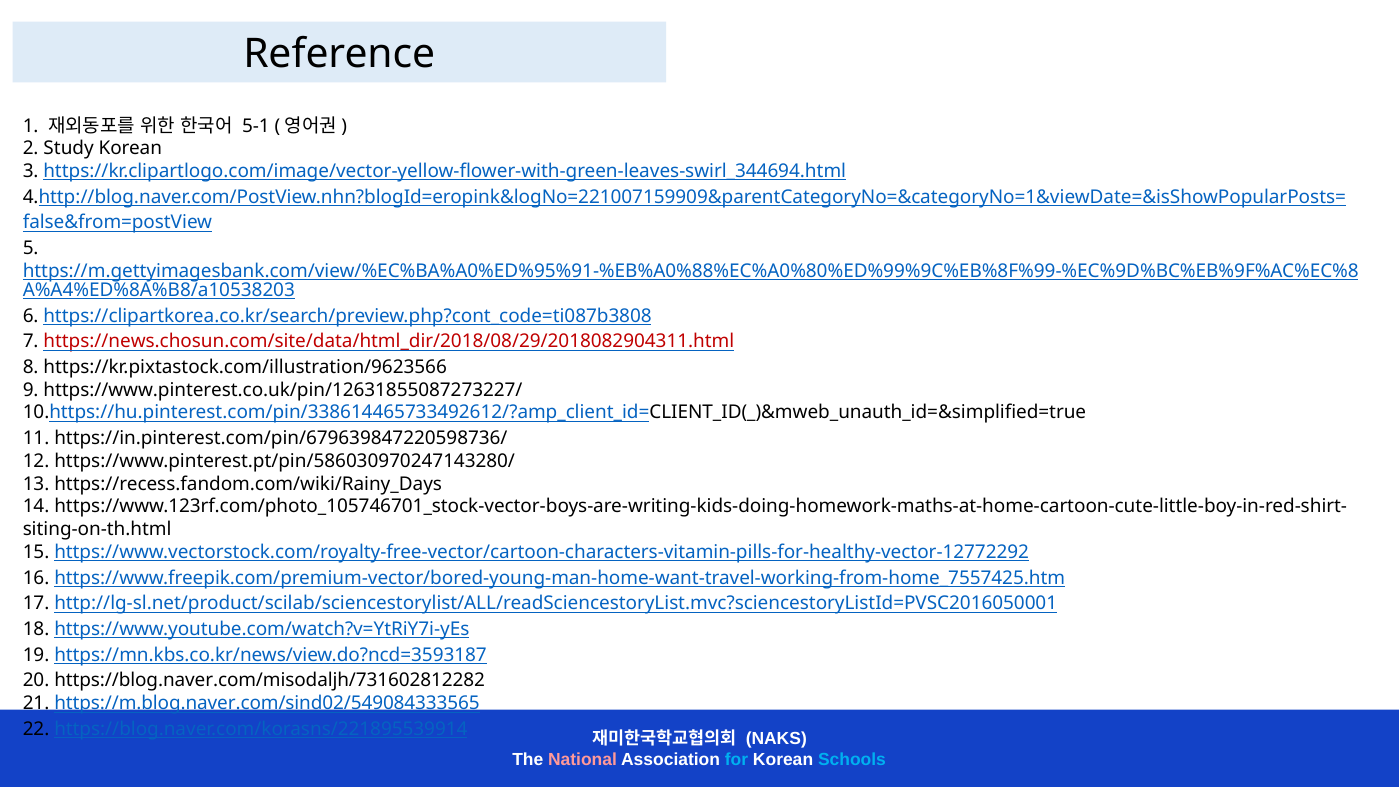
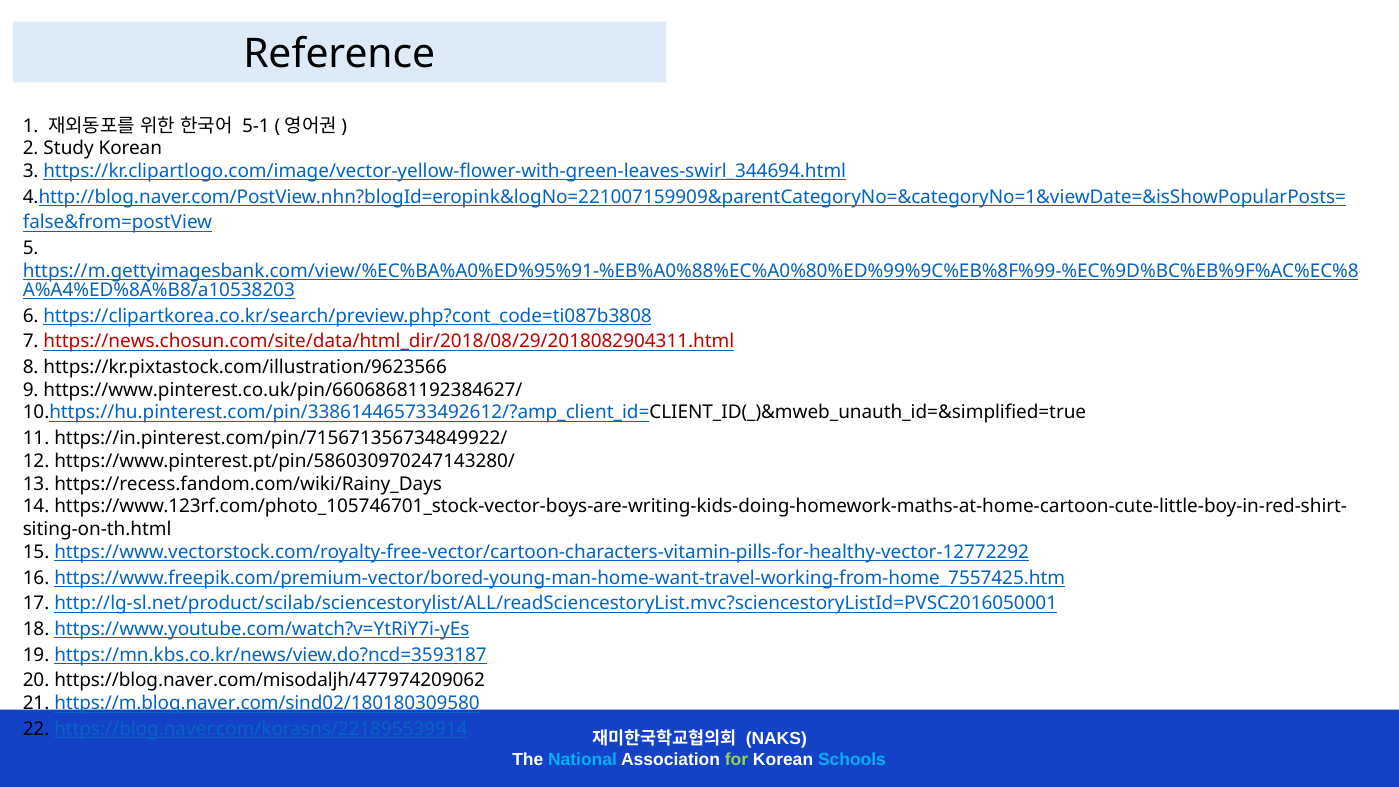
https://www.pinterest.co.uk/pin/12631855087273227/: https://www.pinterest.co.uk/pin/12631855087273227/ -> https://www.pinterest.co.uk/pin/66068681192384627/ (283, 390)
https://in.pinterest.com/pin/679639847220598736/: https://in.pinterest.com/pin/679639847220598736/ -> https://in.pinterest.com/pin/715671356734849922/ (281, 438)
https://blog.naver.com/misodaljh/731602812282: https://blog.naver.com/misodaljh/731602812282 -> https://blog.naver.com/misodaljh/477974209062 (270, 681)
https://m.blog.naver.com/sind02/549084333565: https://m.blog.naver.com/sind02/549084333565 -> https://m.blog.naver.com/sind02/180180309580 (267, 703)
National colour: pink -> light blue (582, 760)
for colour: light blue -> light green (737, 760)
